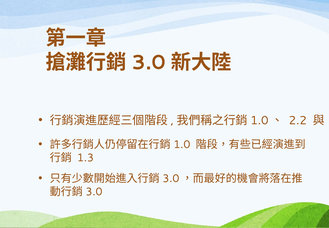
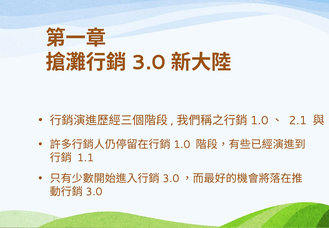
2.2: 2.2 -> 2.1 (298, 120)
1.3: 1.3 -> 1.1 (85, 158)
